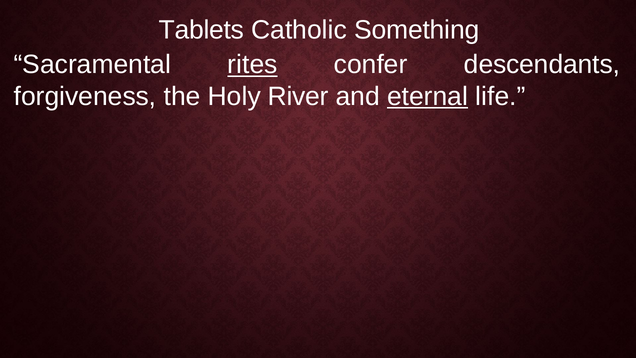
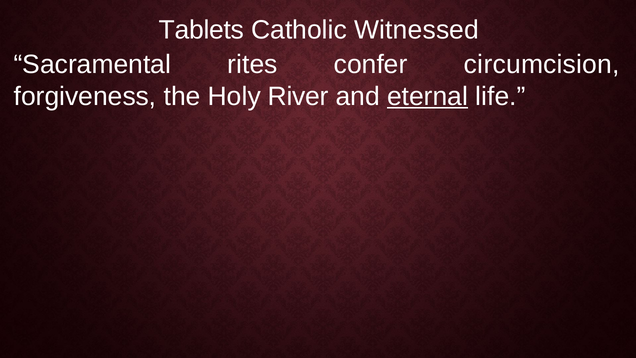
Something: Something -> Witnessed (417, 30)
rites underline: present -> none (252, 65)
descendants: descendants -> circumcision (542, 65)
